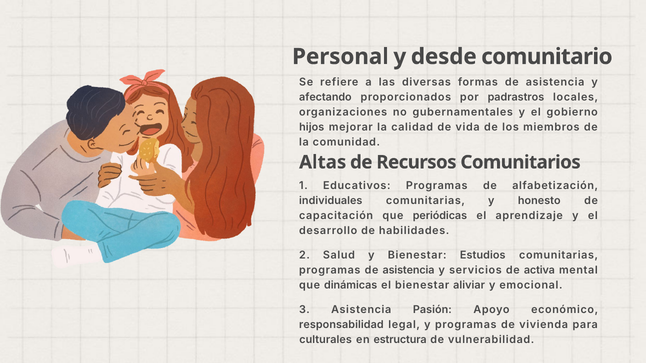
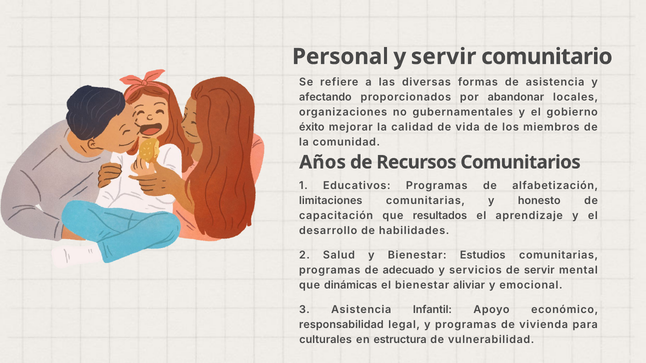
y desde: desde -> servir (444, 57)
padrastros: padrastros -> abandonar (516, 97)
hijos: hijos -> éxito (312, 127)
Altas: Altas -> Años (323, 162)
individuales: individuales -> limitaciones (331, 201)
periódicas: periódicas -> resultados (440, 216)
programas de asistencia: asistencia -> adecuado (408, 270)
de activa: activa -> servir (539, 270)
Pasión: Pasión -> Infantil (432, 310)
